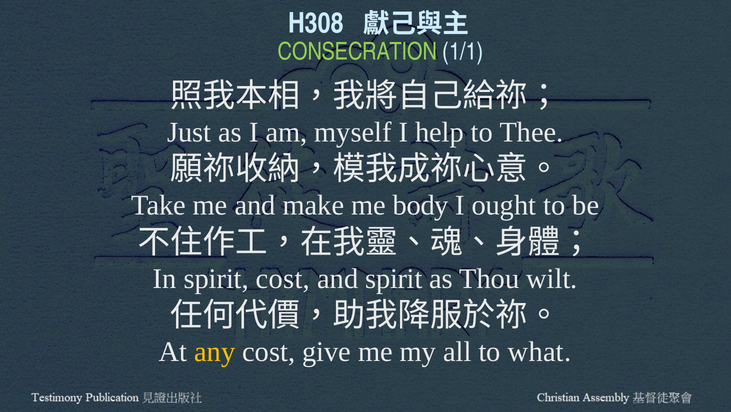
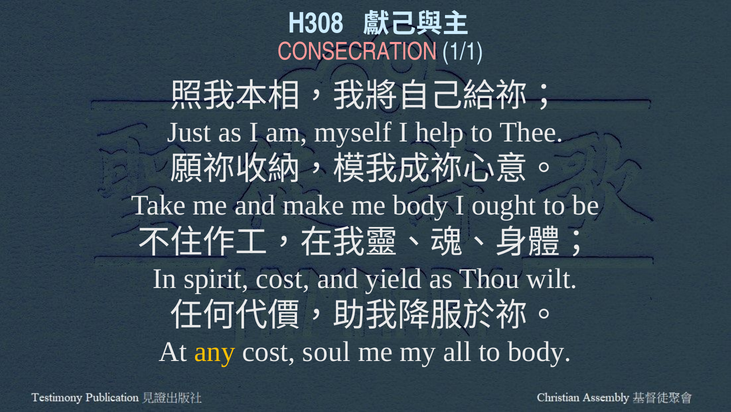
CONSECRATION colour: light green -> pink (357, 52)
and spirit: spirit -> yield (394, 278)
give: give -> soul (327, 352)
to what: what -> body (540, 352)
